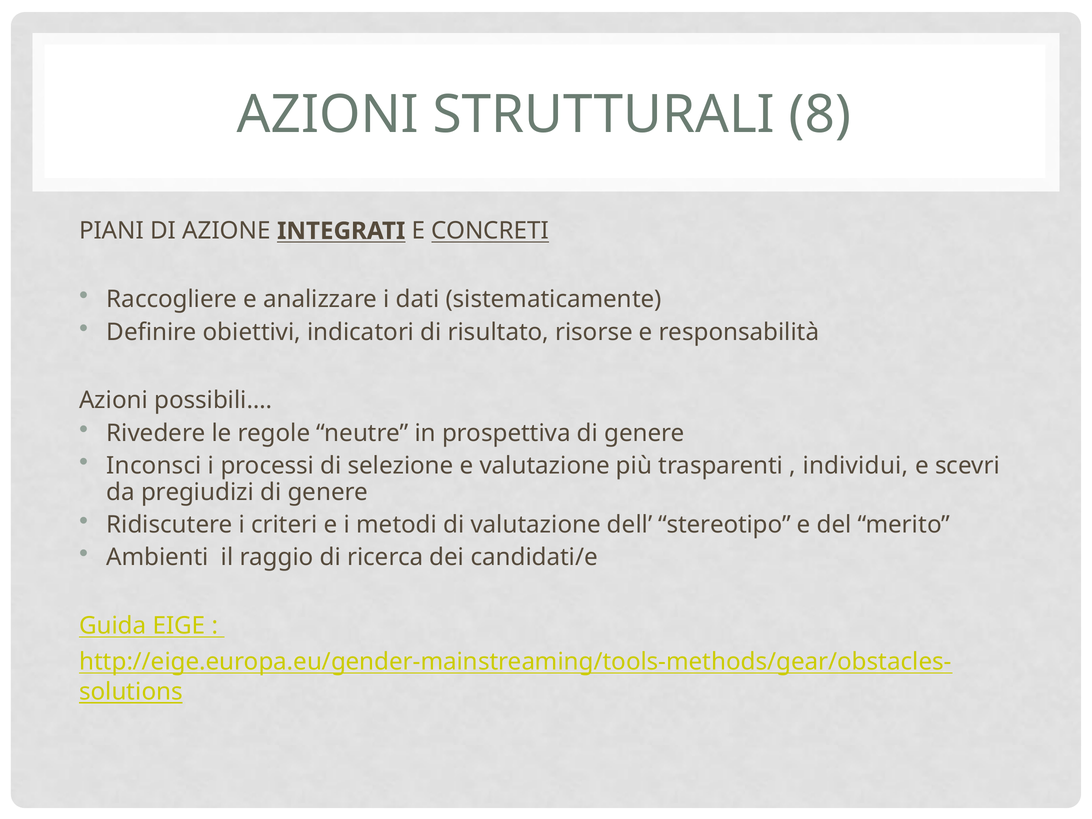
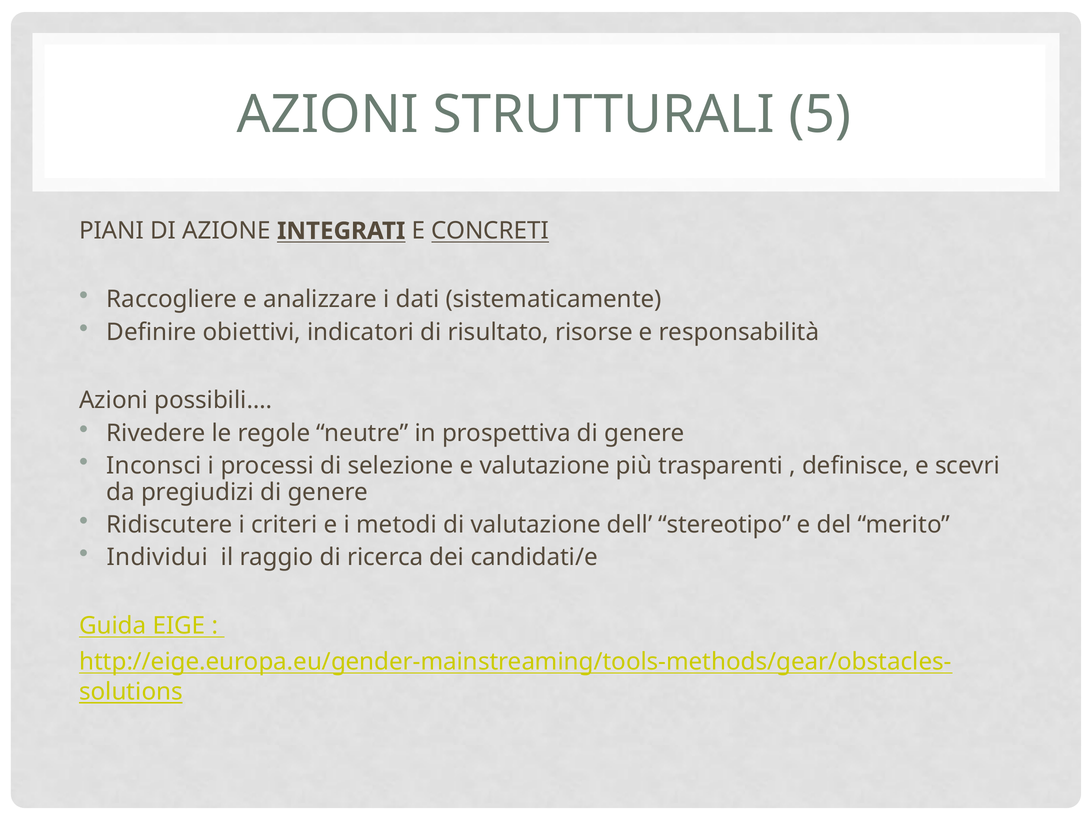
8: 8 -> 5 (820, 115)
individui: individui -> definisce (856, 466)
Ambienti: Ambienti -> Individui (157, 557)
